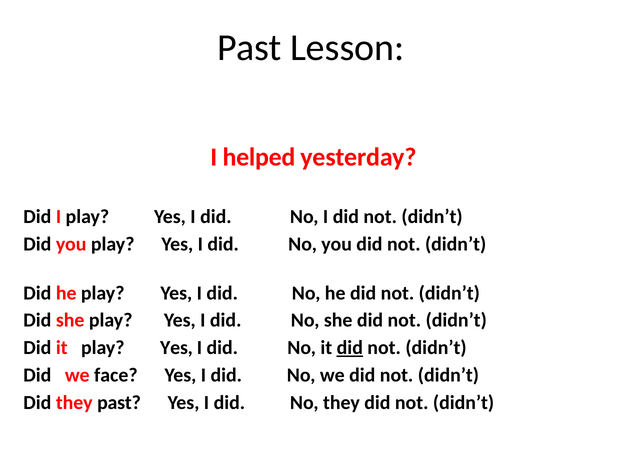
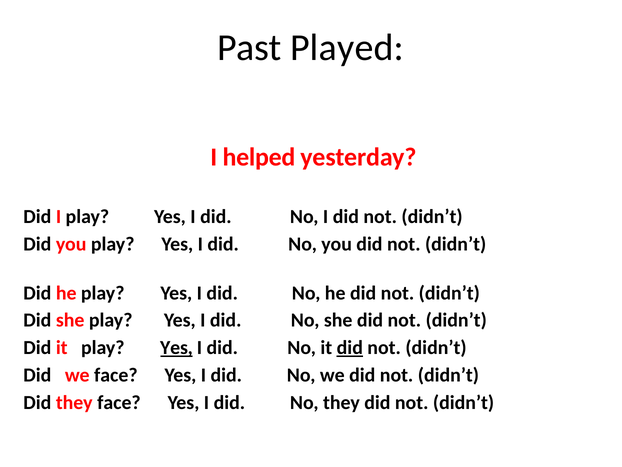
Lesson: Lesson -> Played (347, 48)
Yes underline: none -> present (176, 347)
they past: past -> face (119, 402)
